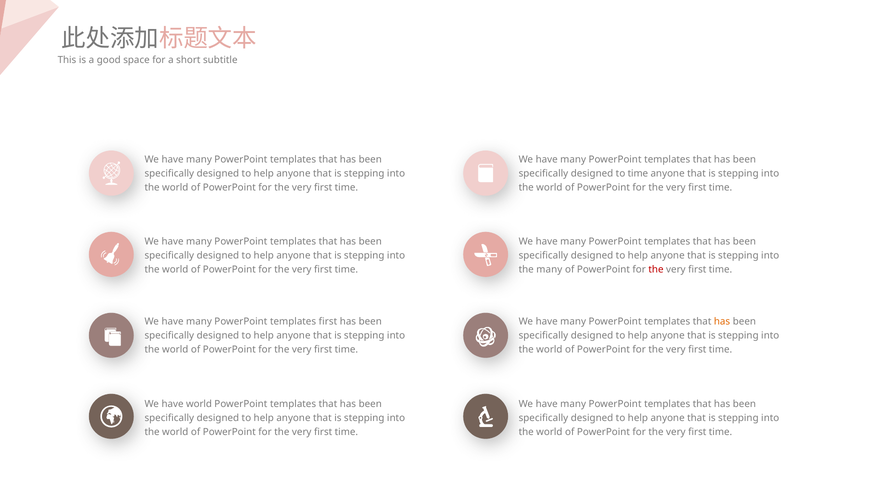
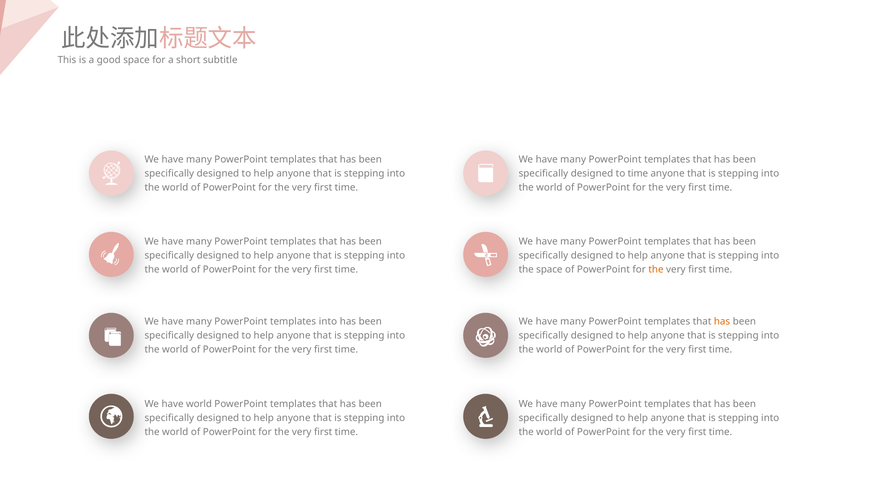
the many: many -> space (549, 270)
the colour: red -> orange (656, 270)
templates first: first -> into (328, 322)
